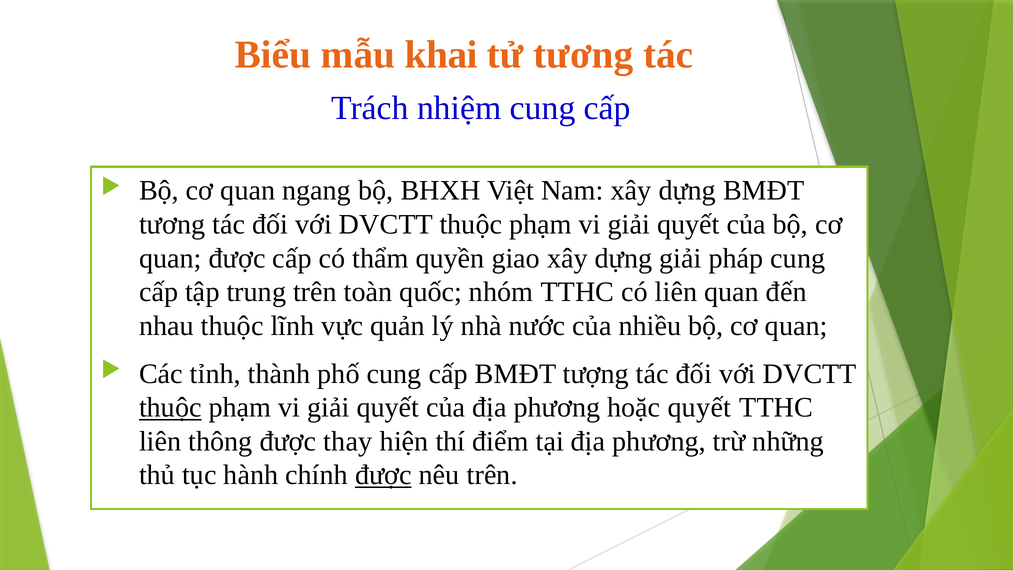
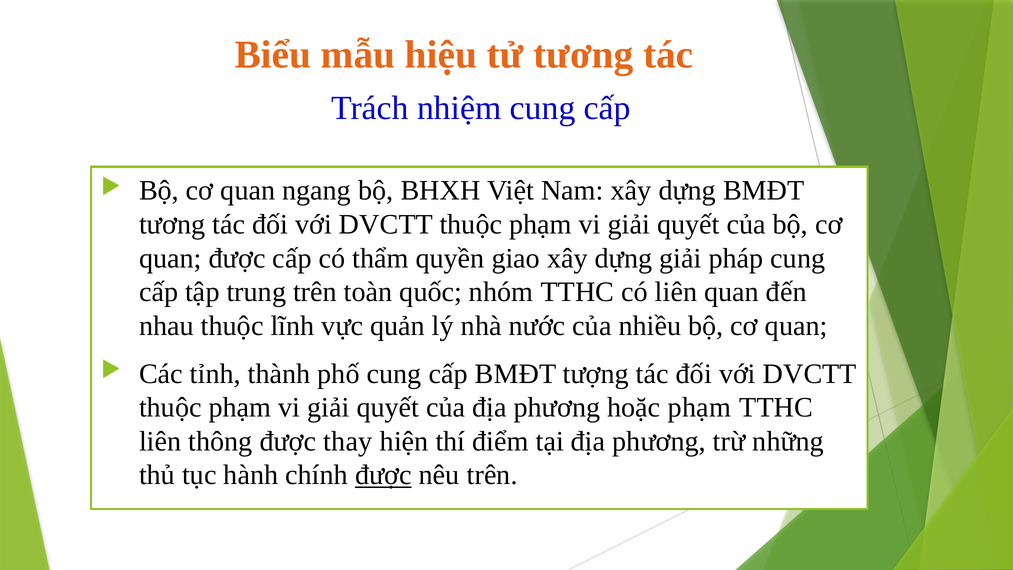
khai: khai -> hiệu (441, 55)
thuộc underline: present -> none (170, 407)
hoặc quyết: quyết -> phạm (699, 407)
